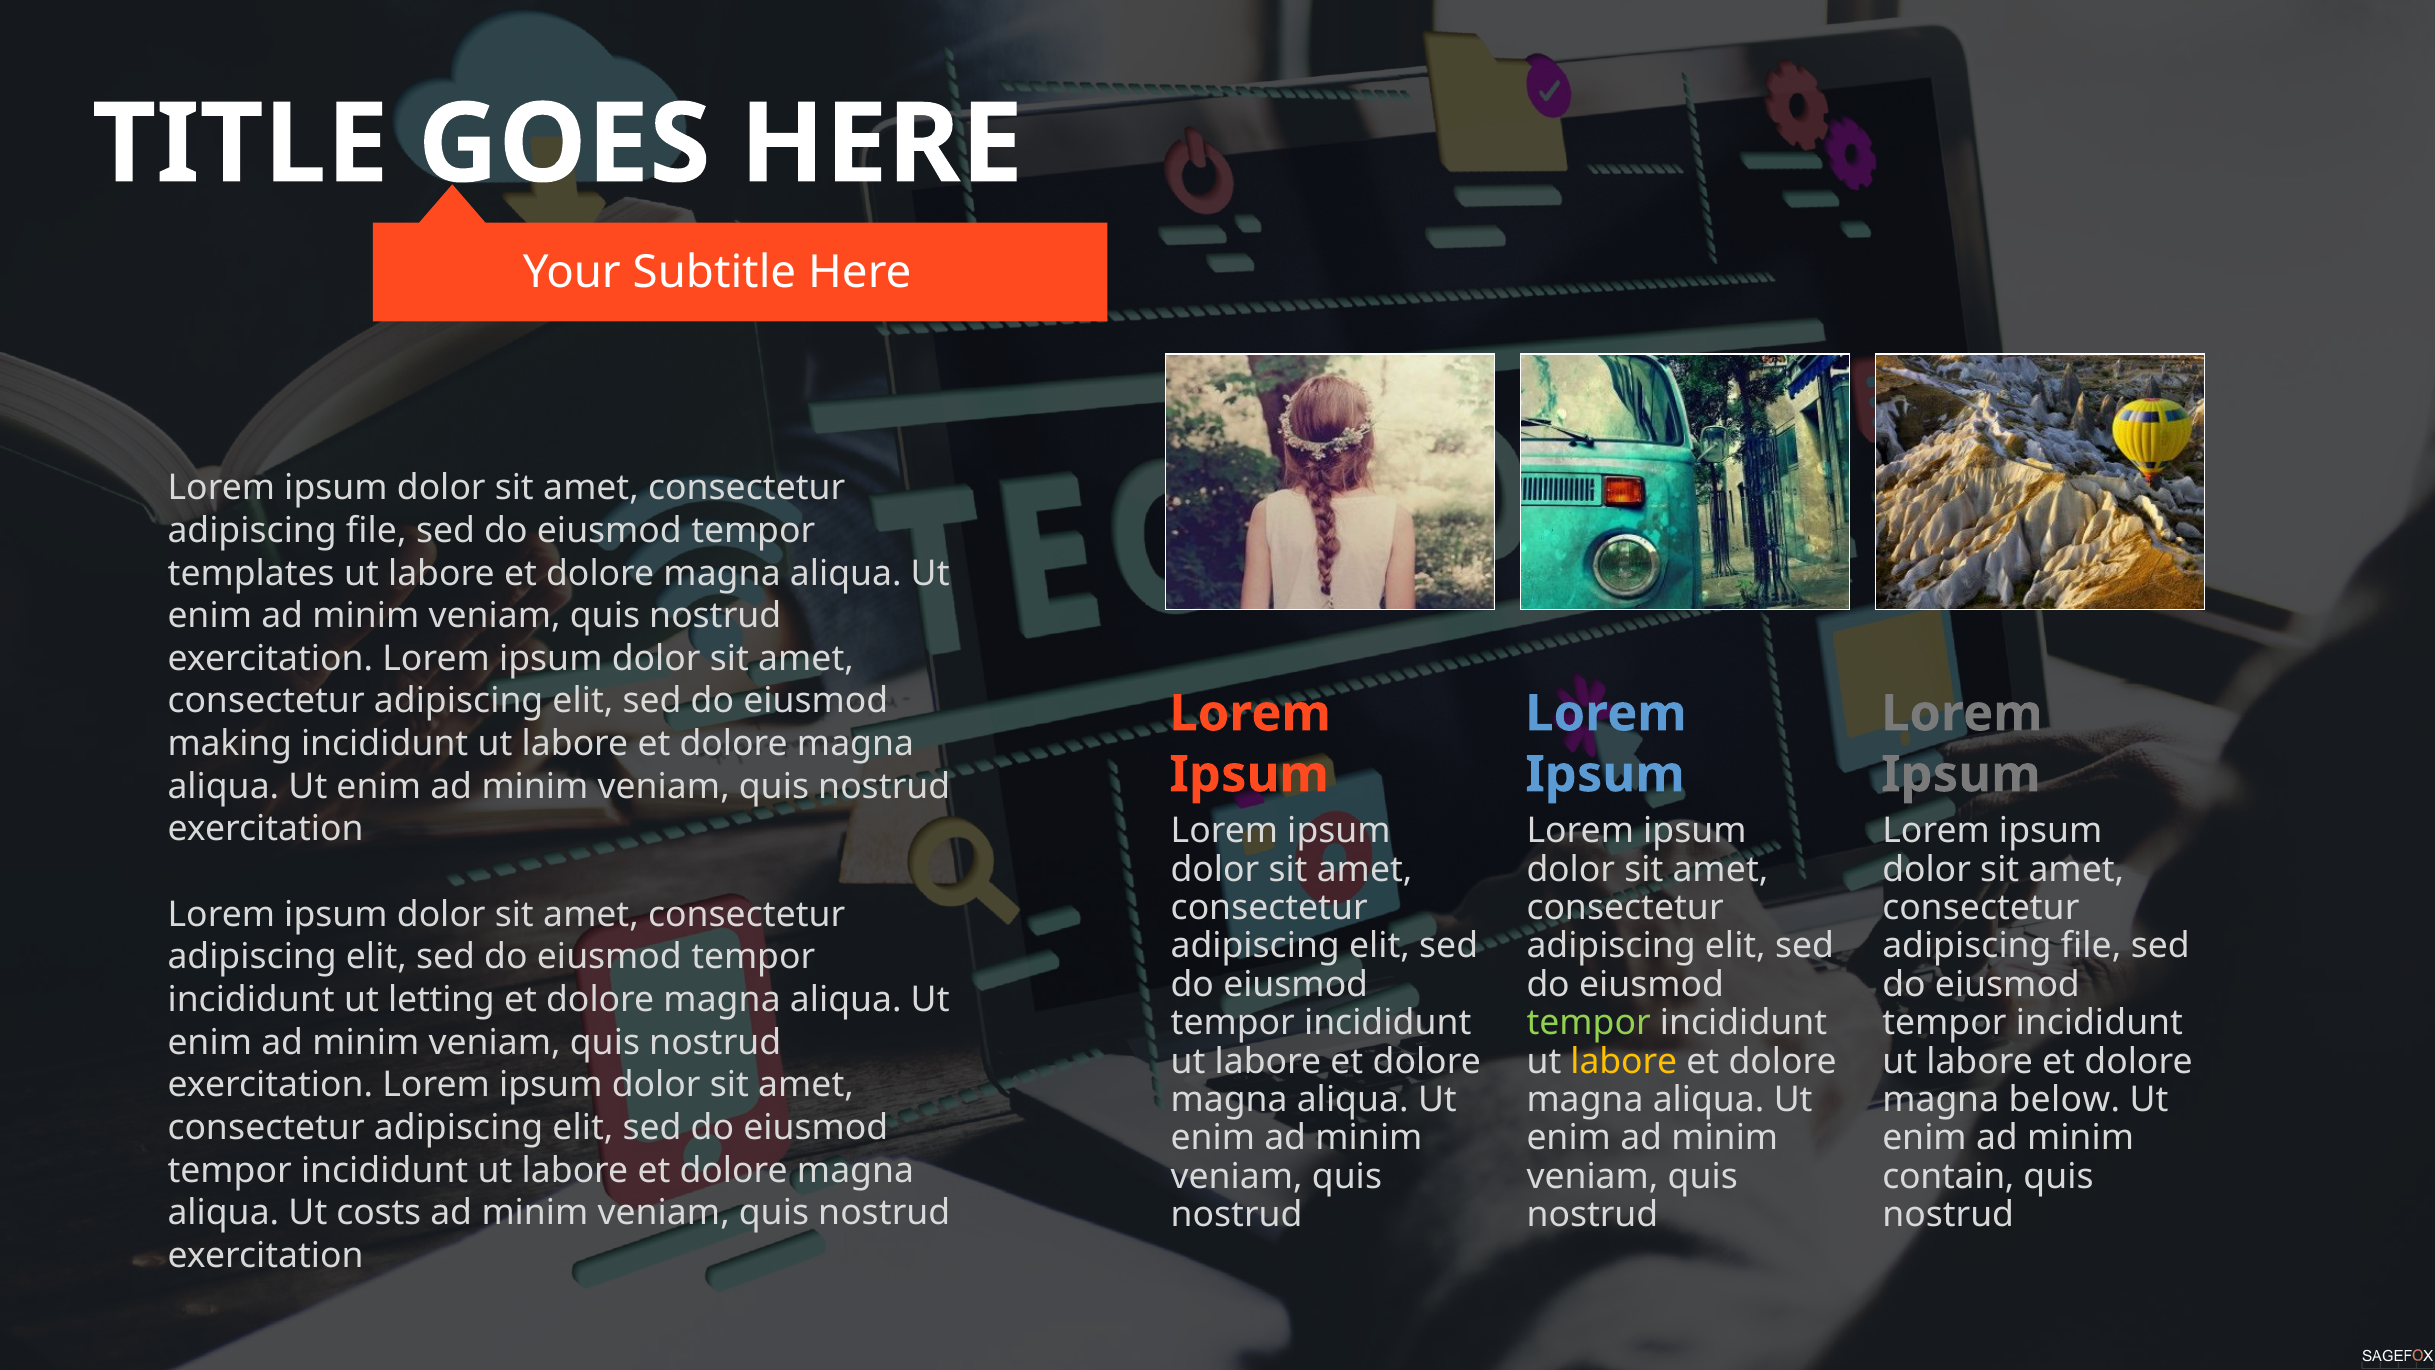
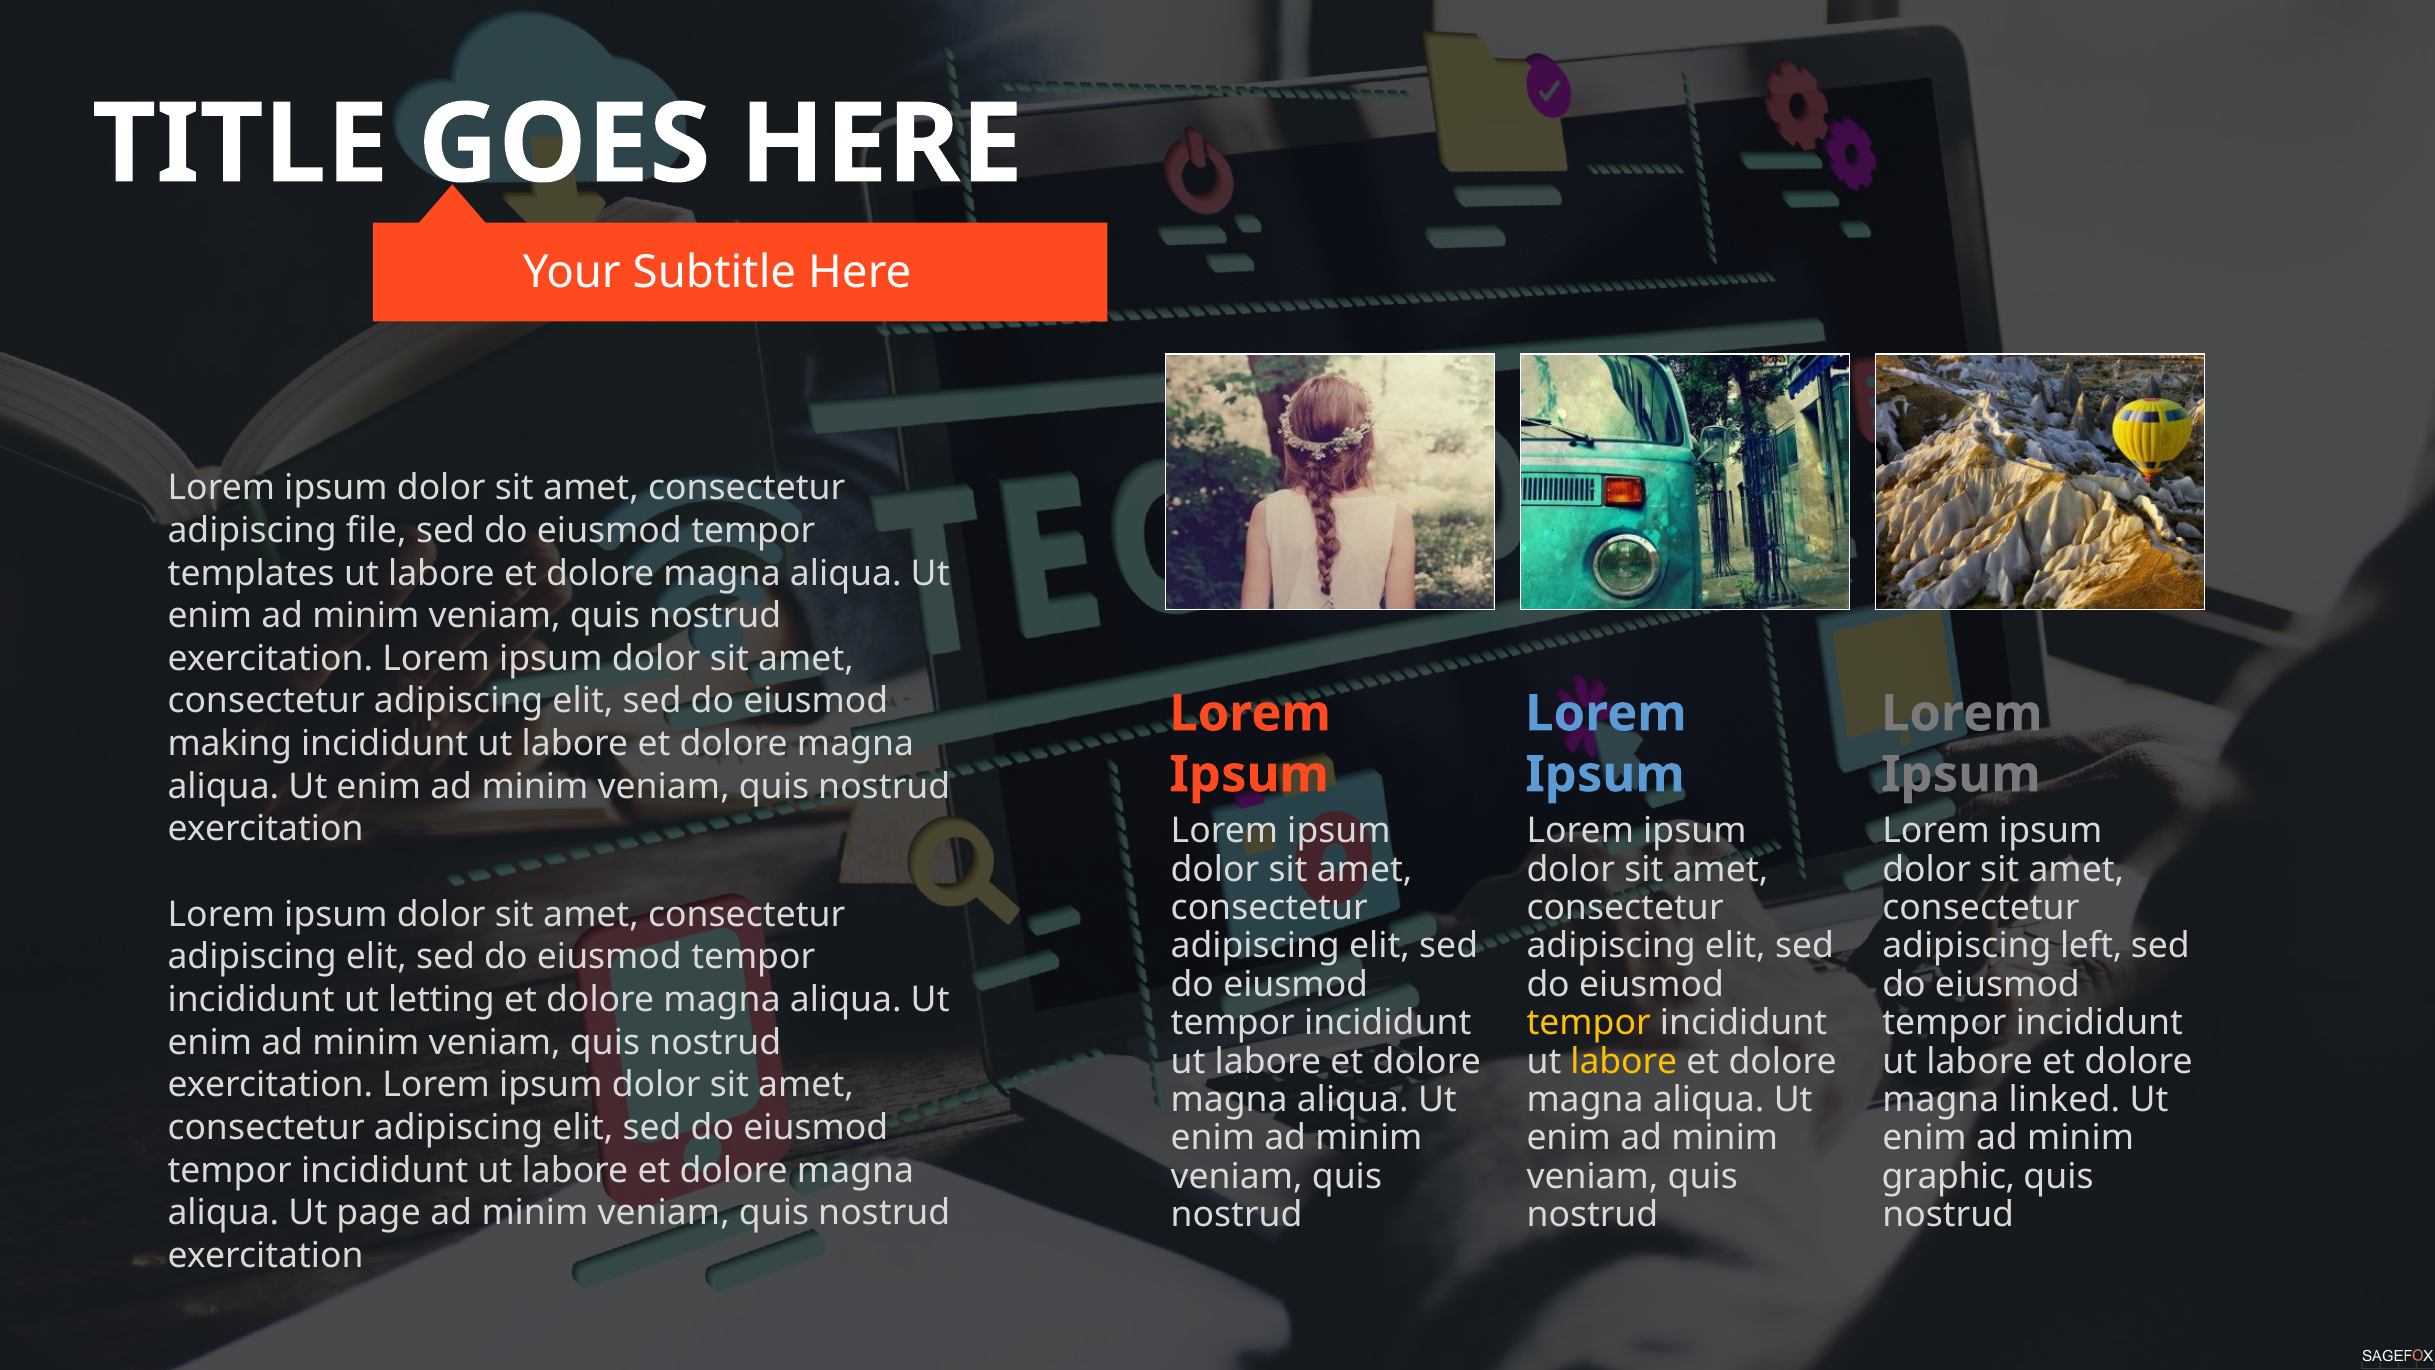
file: file -> left (2091, 946)
tempor colour: light green -> yellow (1589, 1023)
below: below -> linked (2064, 1100)
contain: contain -> graphic (1948, 1176)
costs: costs -> page (379, 1213)
